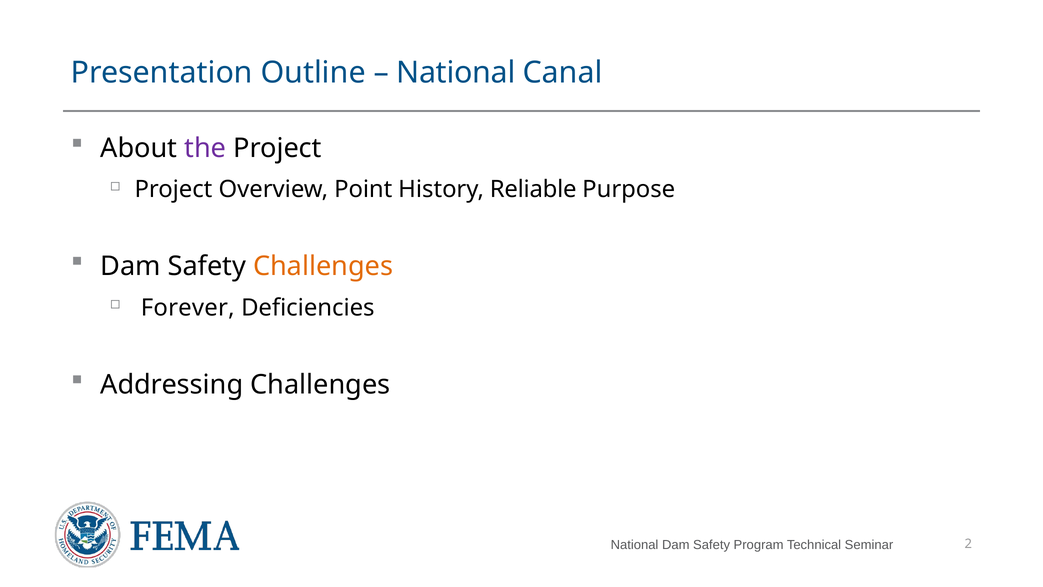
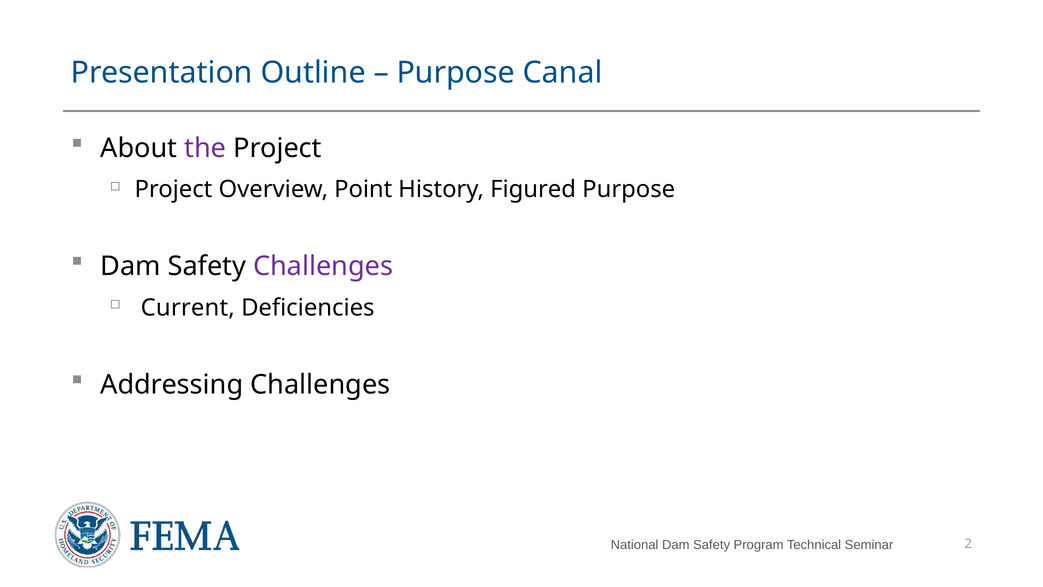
National: National -> Purpose (456, 73)
Reliable: Reliable -> Figured (533, 189)
Challenges colour: orange -> purple (323, 266)
Forever: Forever -> Current (188, 308)
